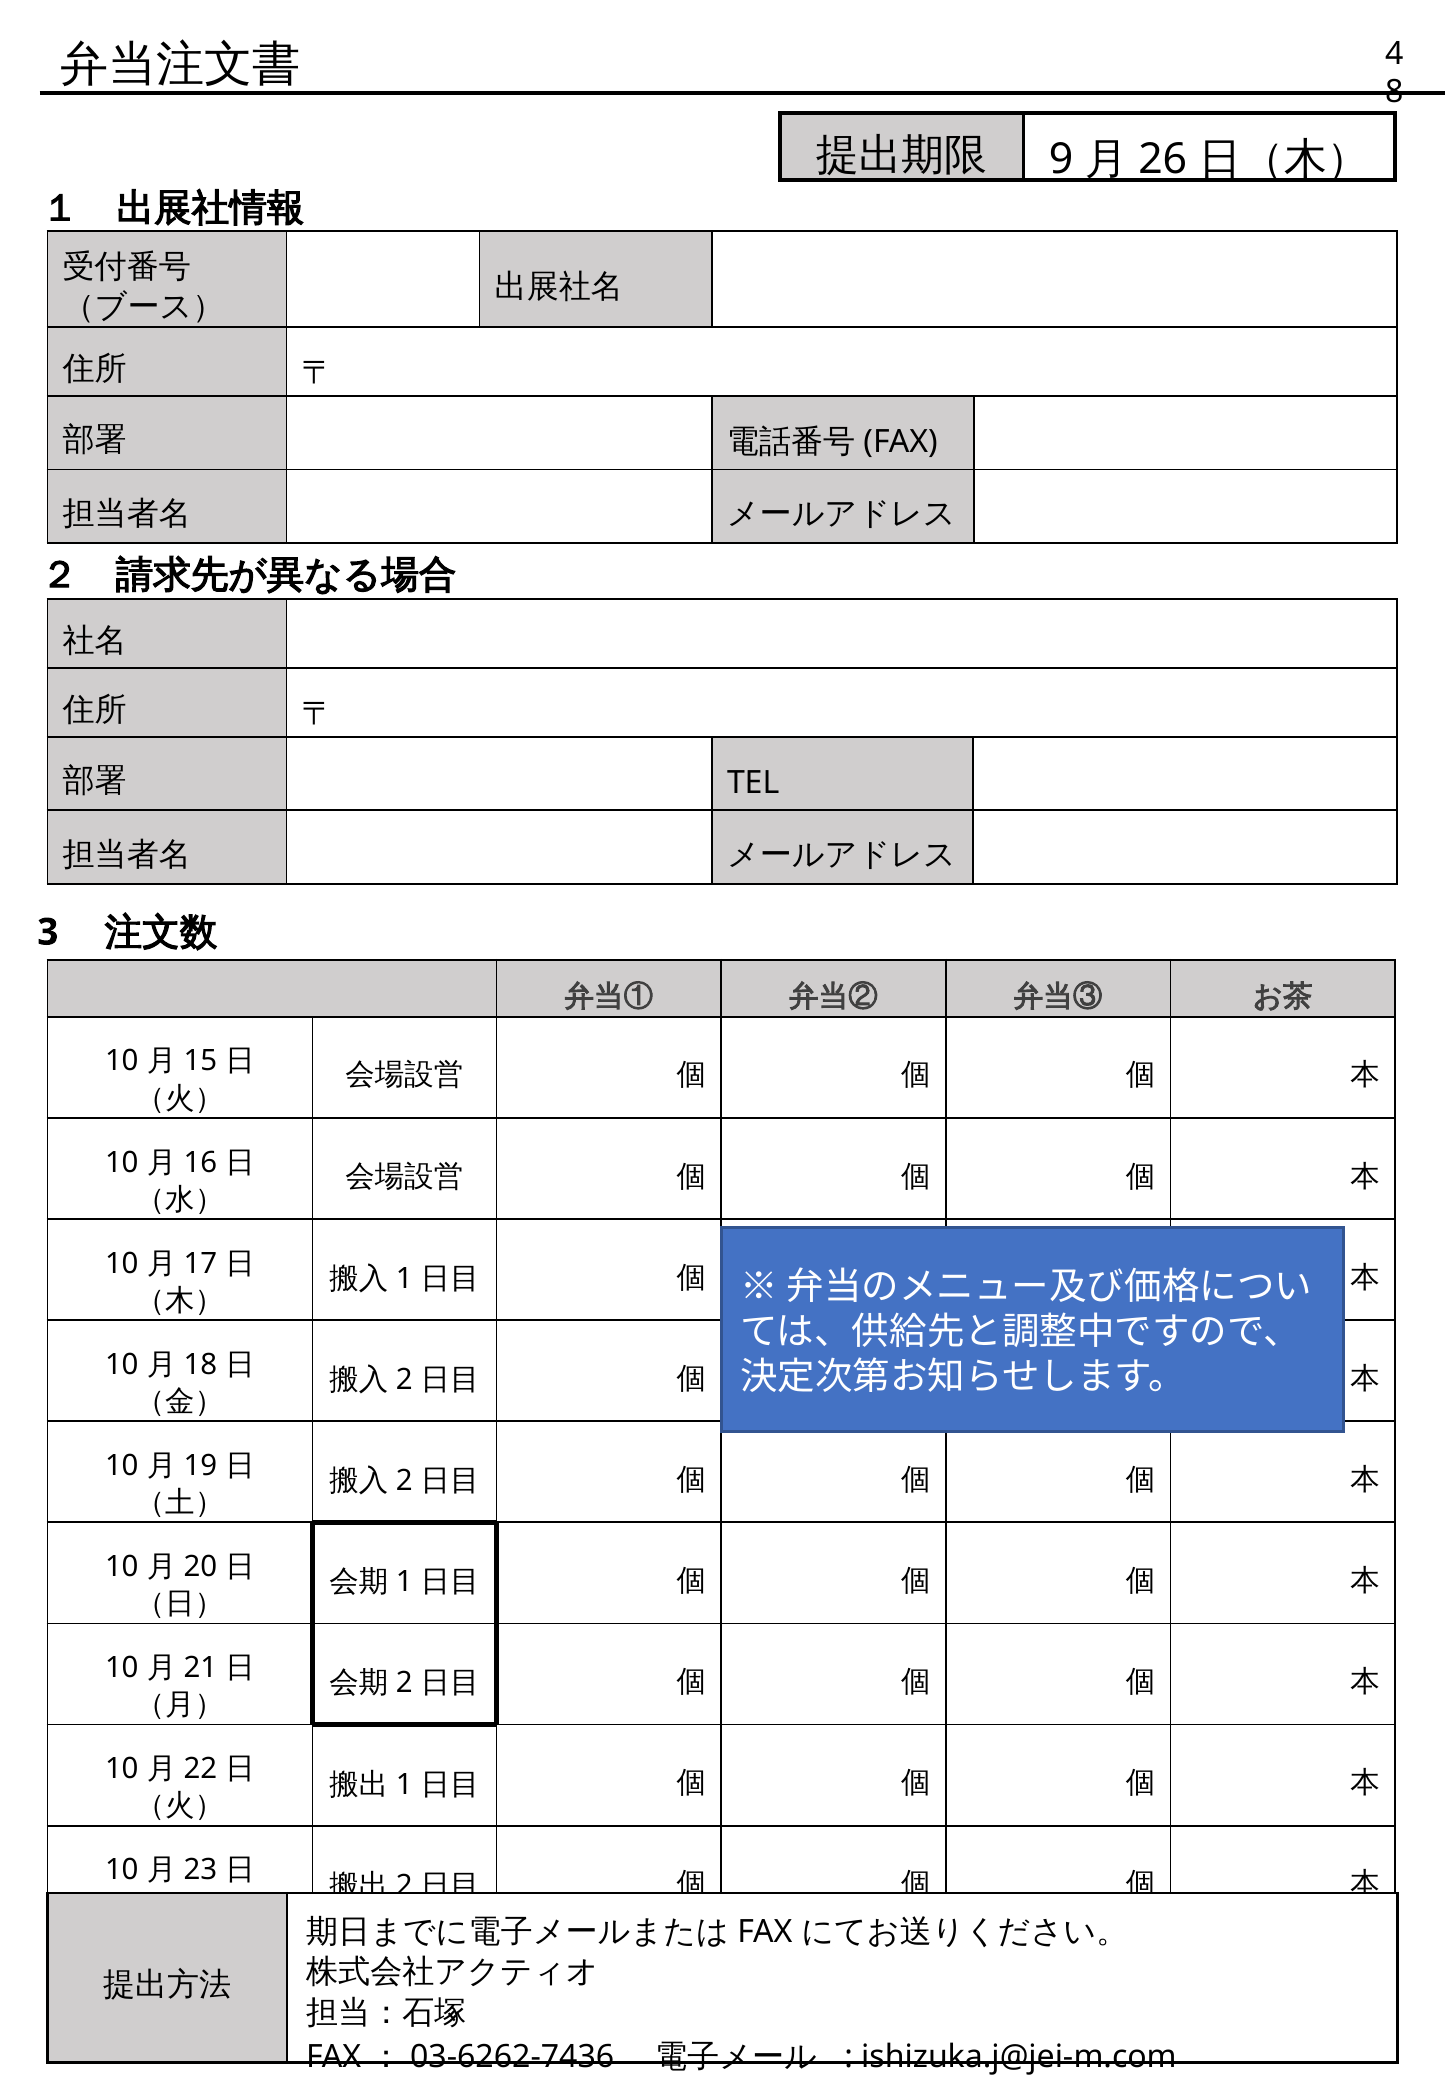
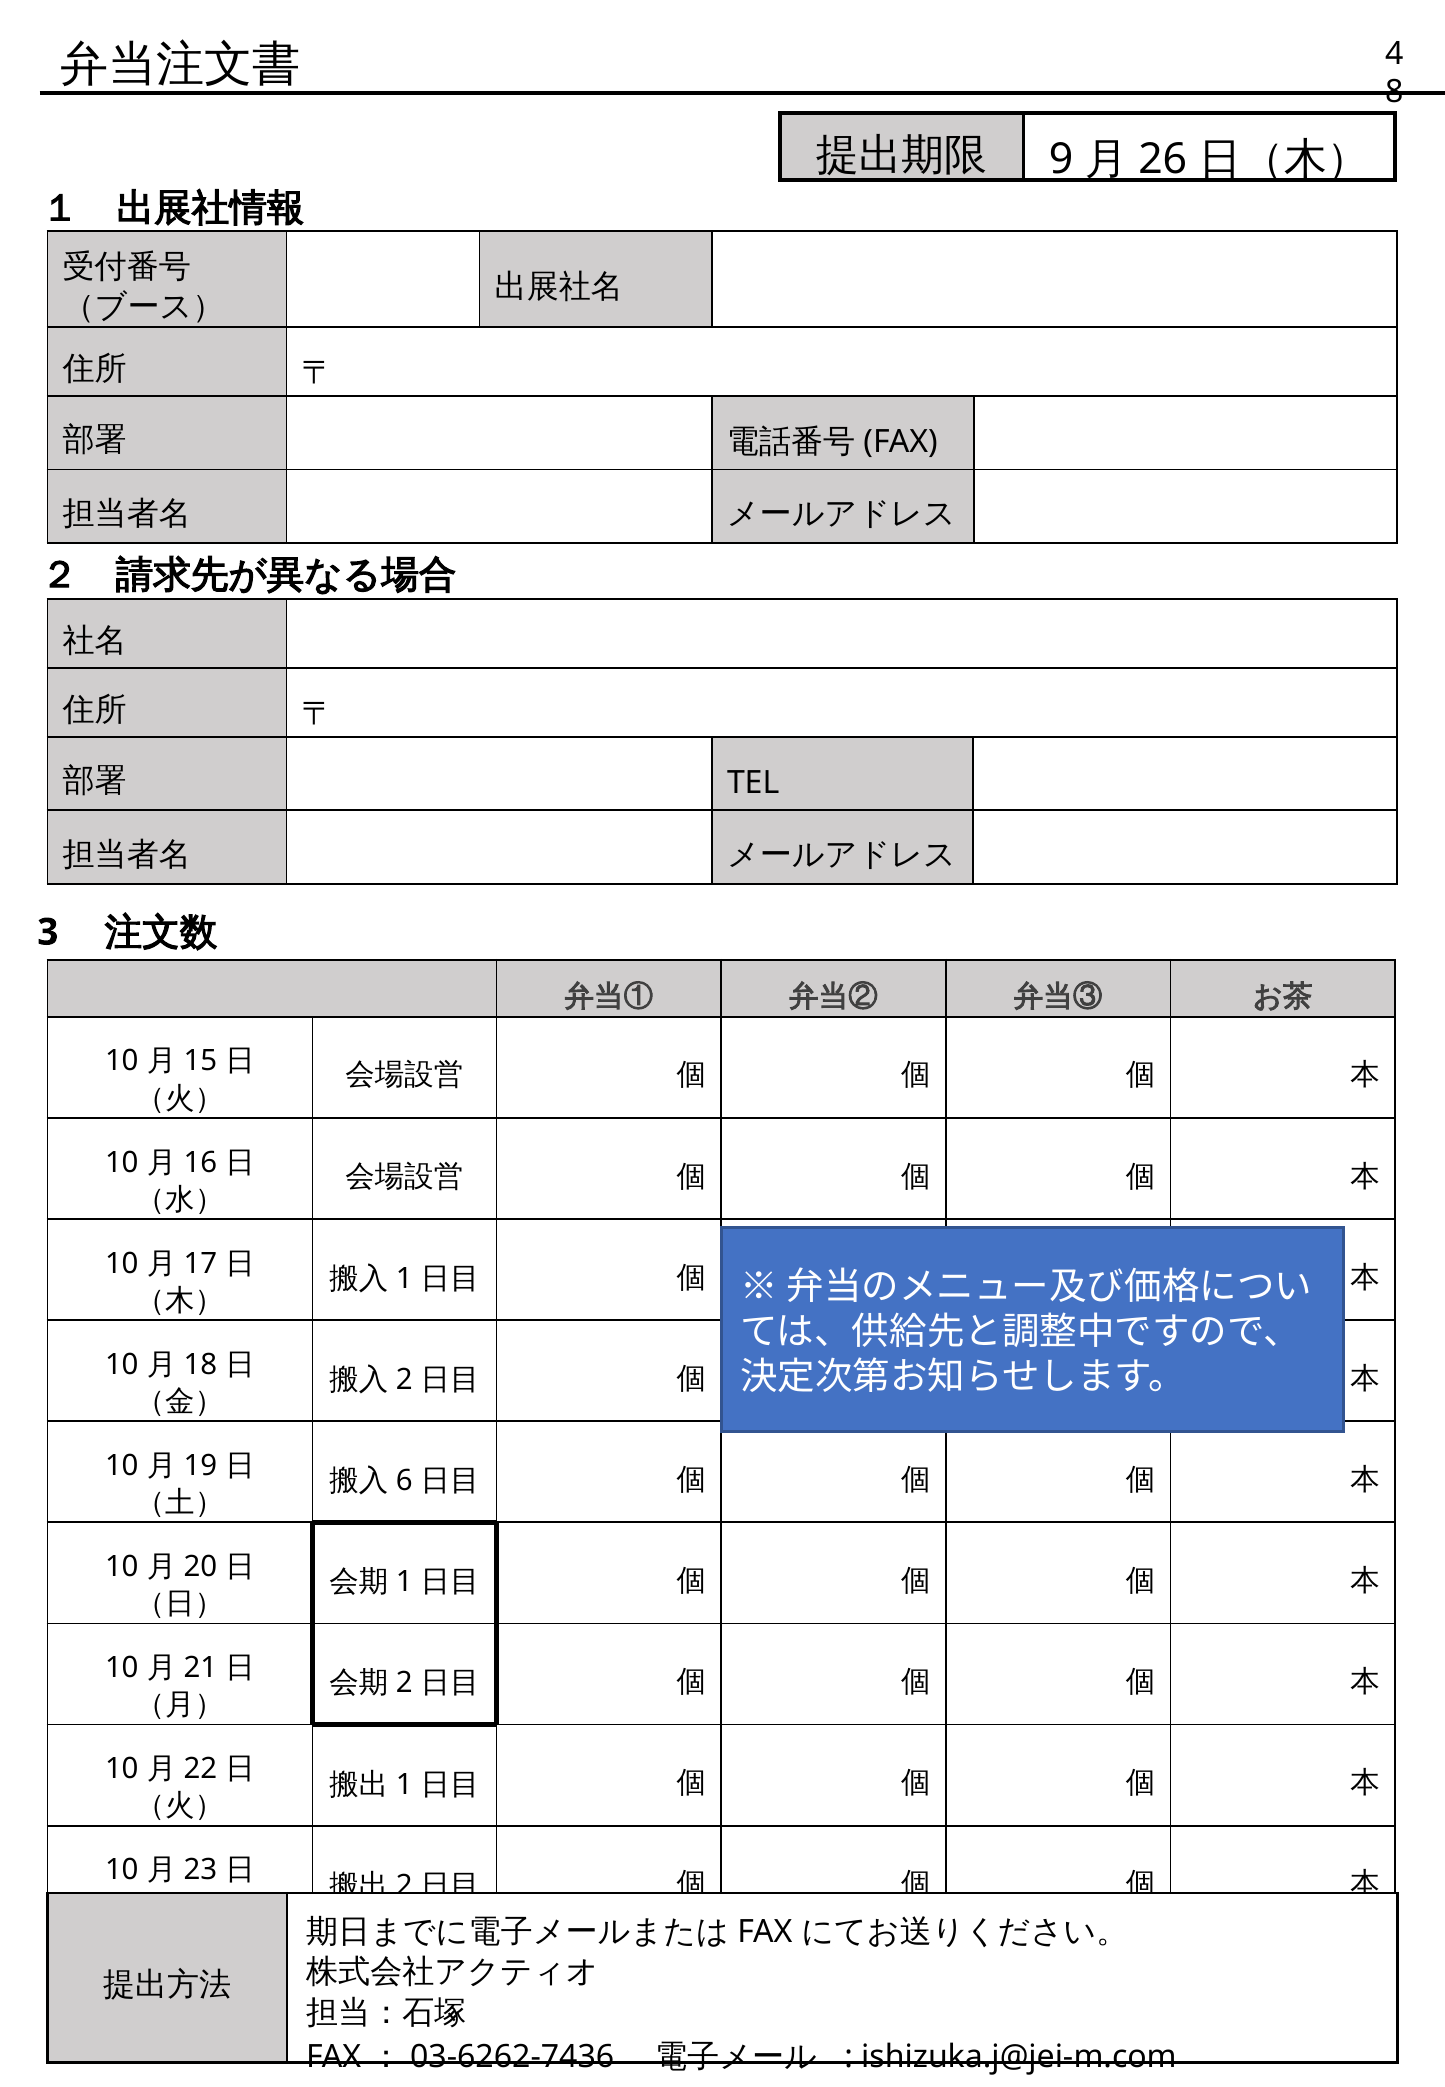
2: 2 -> 6 (404, 1481)
